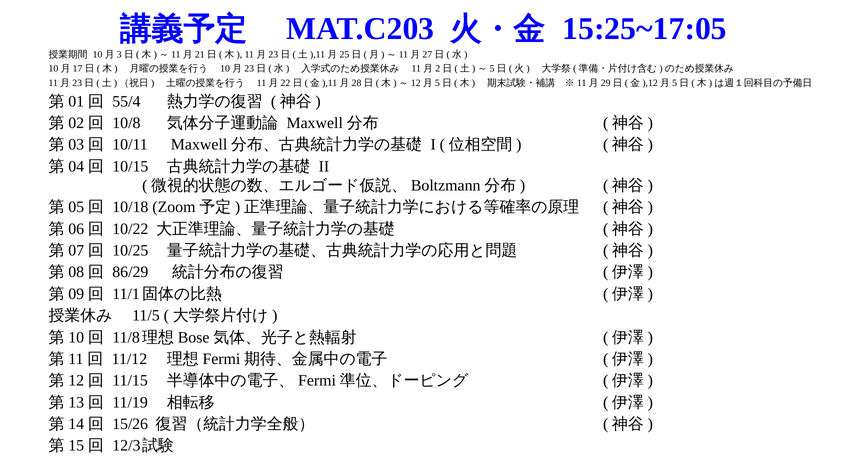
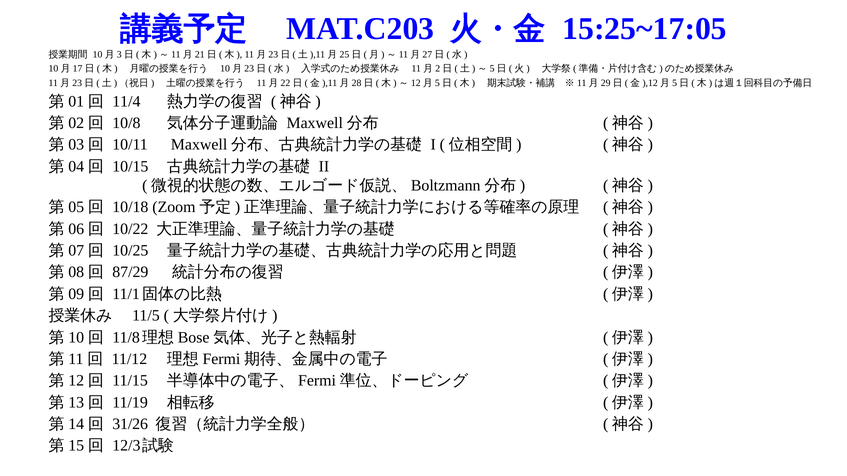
55/4: 55/4 -> 11/4 (126, 101)
86/29: 86/29 -> 87/29 (130, 272)
15/26: 15/26 -> 31/26 (130, 424)
